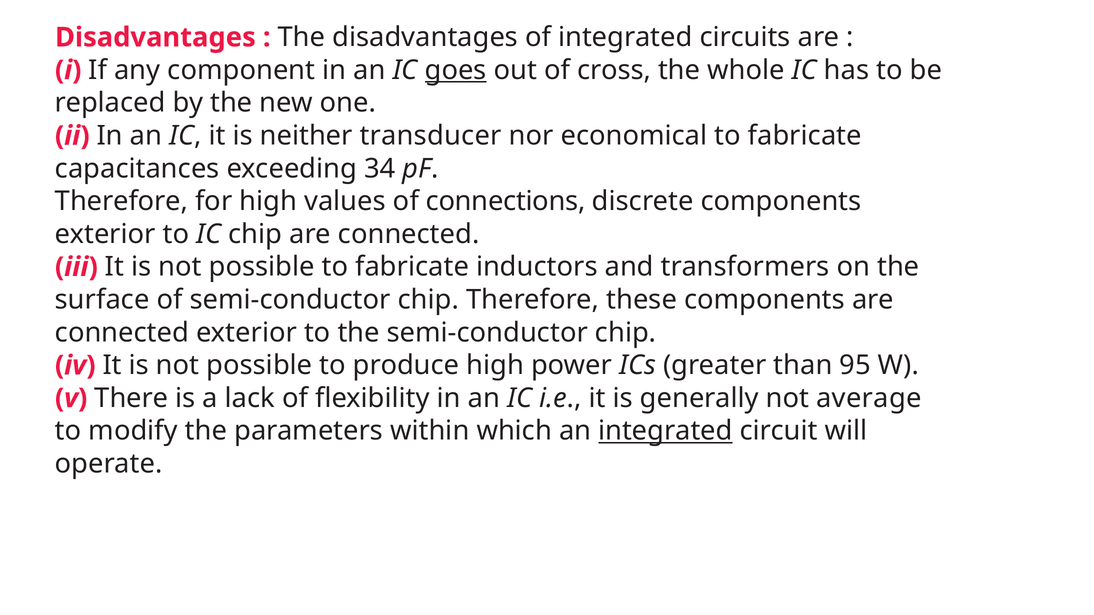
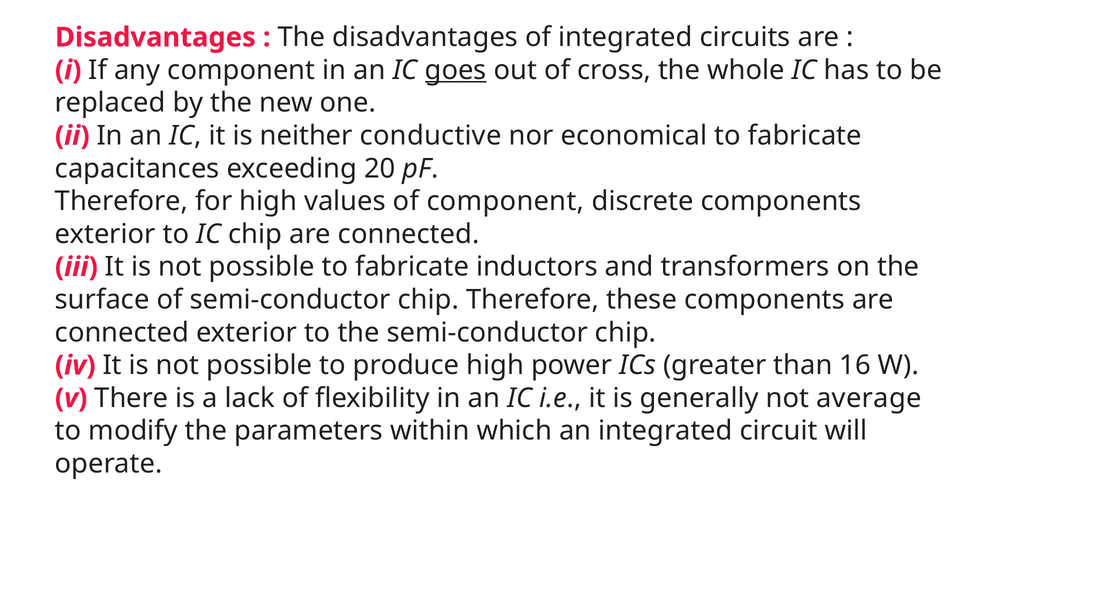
transducer: transducer -> conductive (431, 136)
34: 34 -> 20 (380, 169)
of connections: connections -> component (505, 201)
95: 95 -> 16 (855, 366)
integrated underline: present -> none (665, 431)
